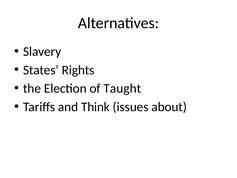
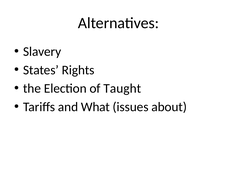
Think: Think -> What (95, 107)
